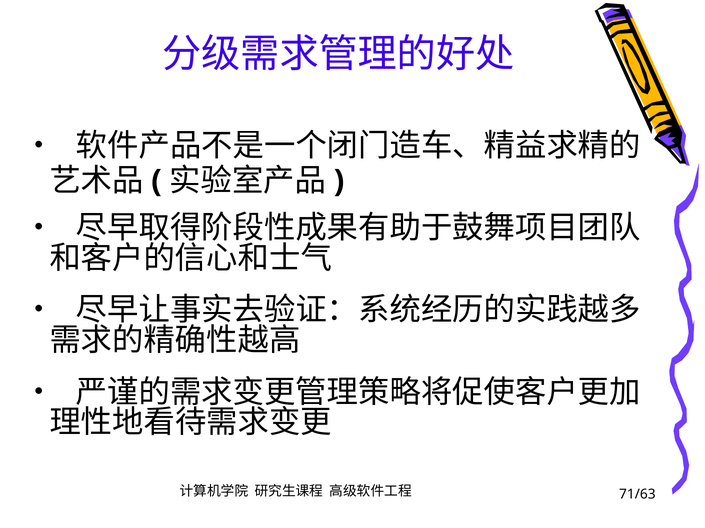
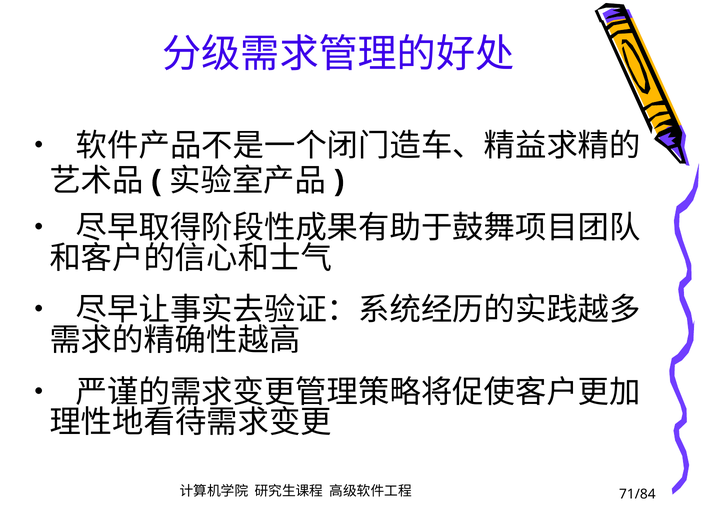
71/63: 71/63 -> 71/84 (637, 495)
